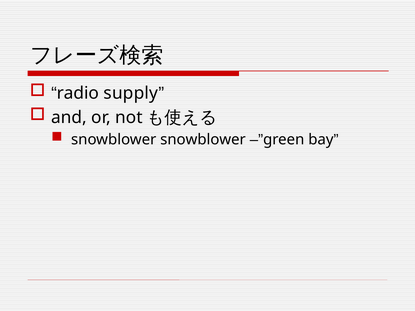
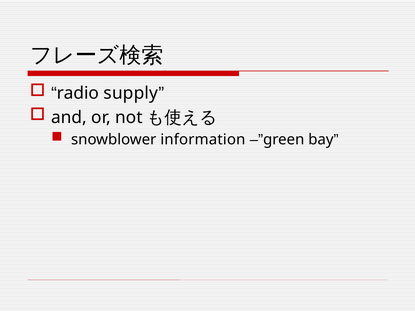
snowblower snowblower: snowblower -> information (203, 140)
